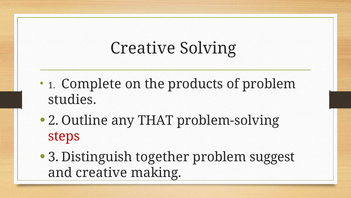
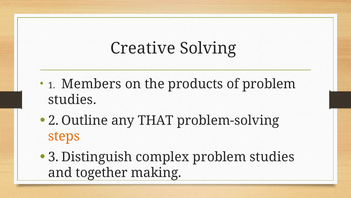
Complete: Complete -> Members (91, 84)
steps colour: red -> orange (64, 136)
together: together -> complex (162, 157)
suggest: suggest -> studies (272, 157)
and creative: creative -> together (102, 172)
